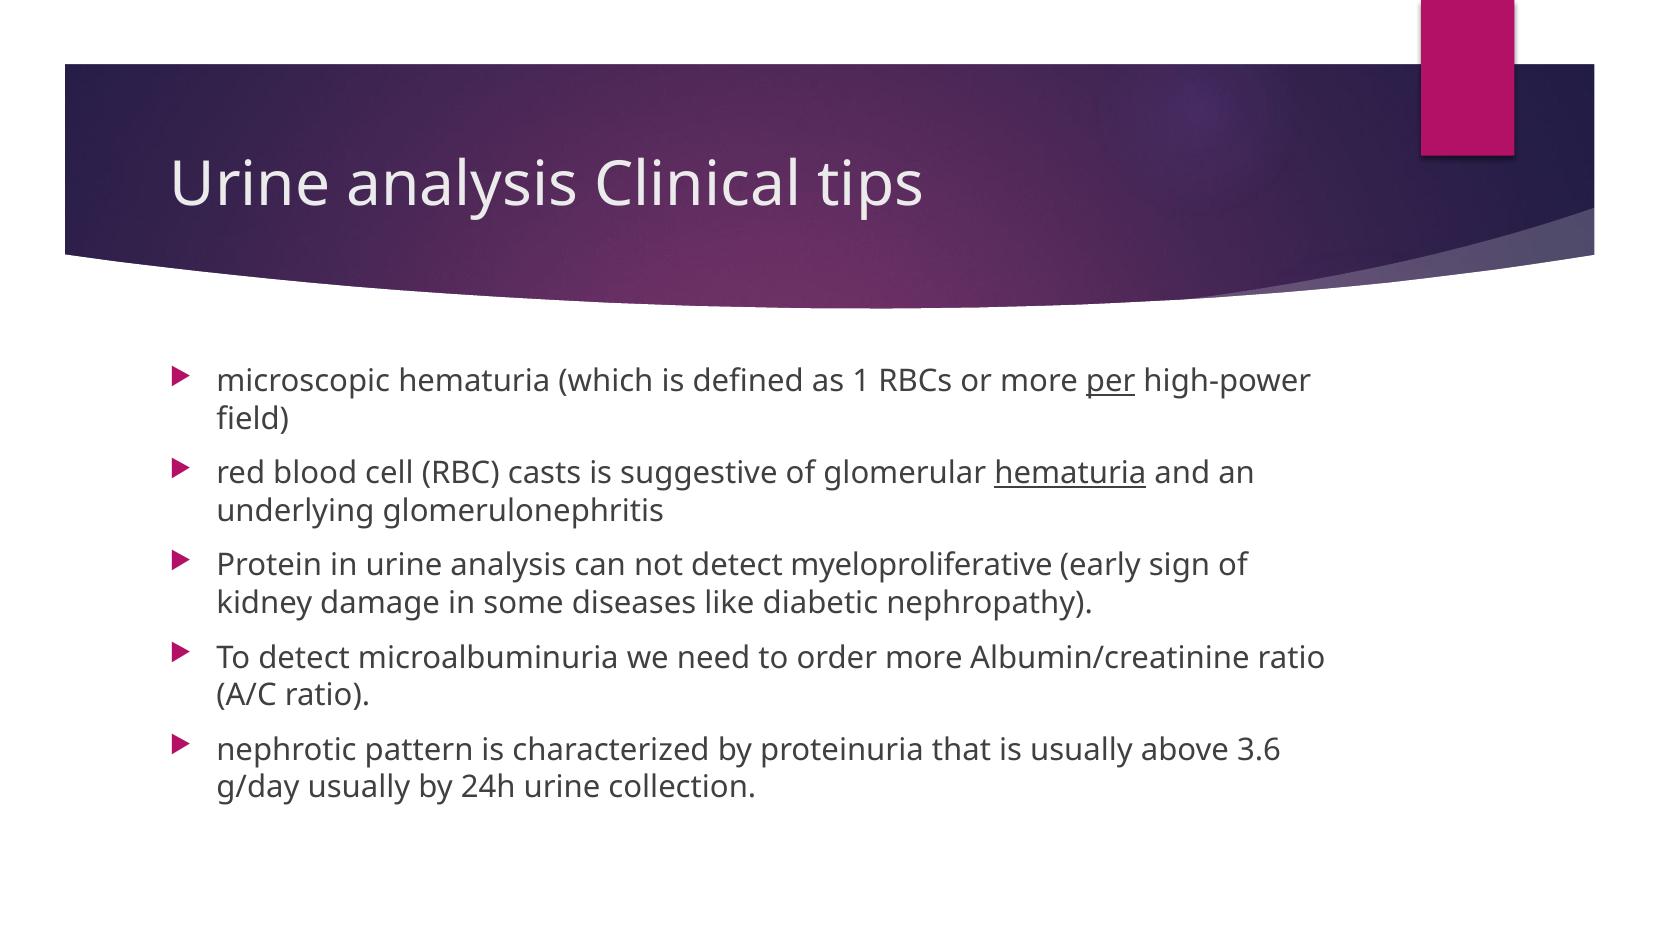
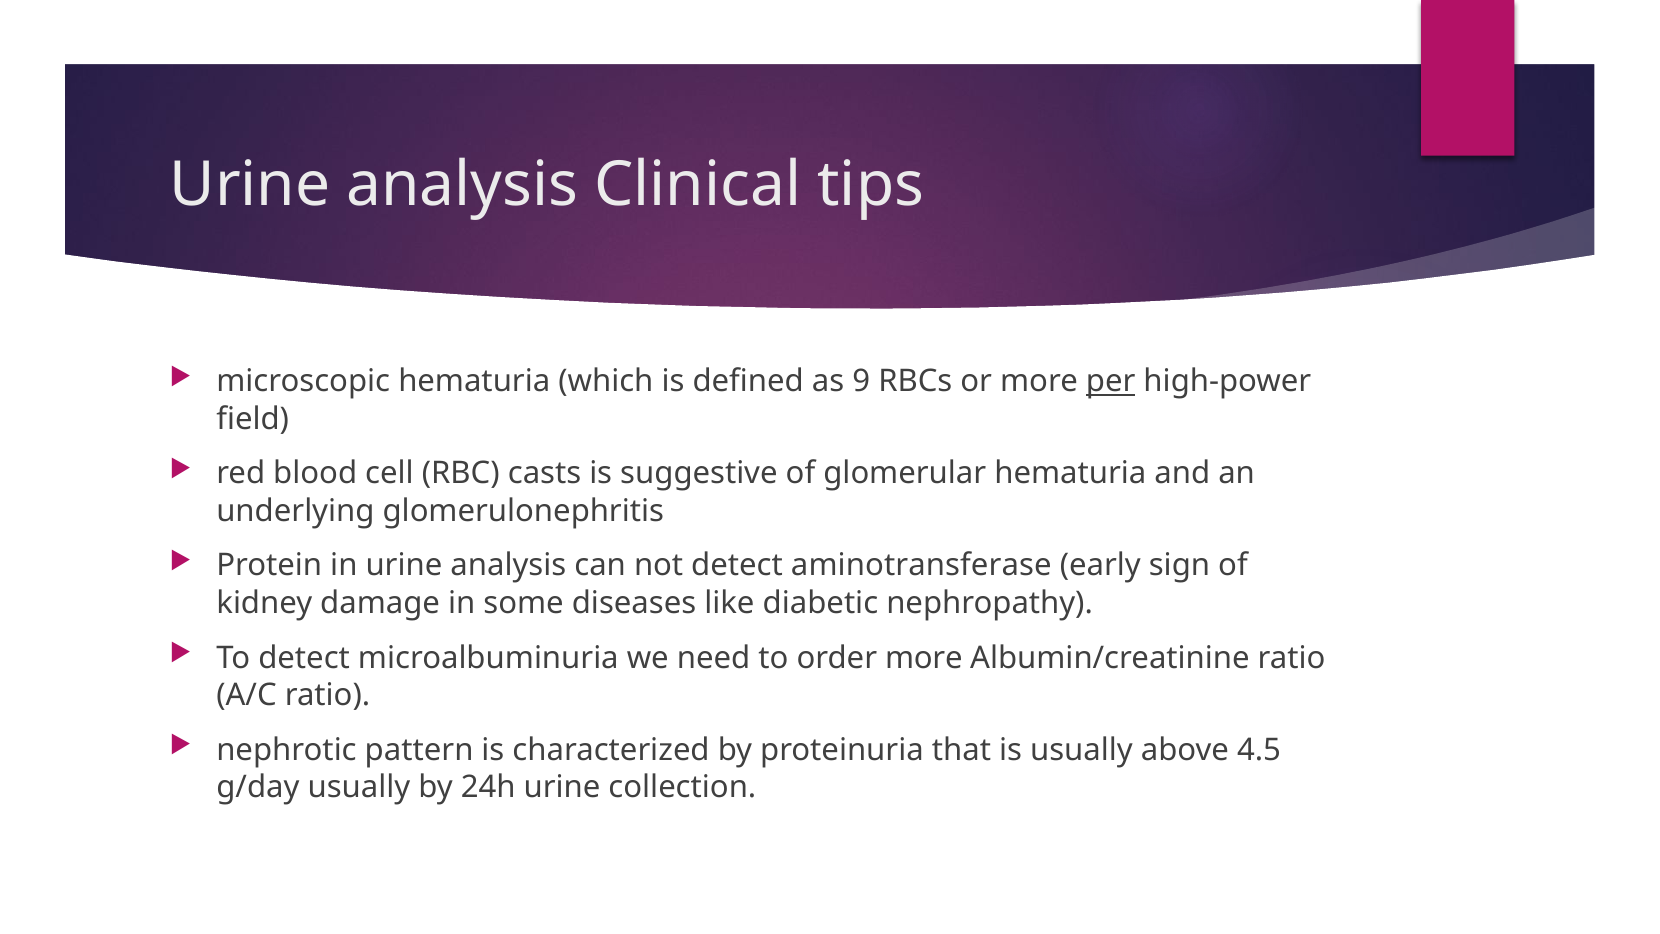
1: 1 -> 9 (861, 382)
hematuria underline: present -> none (1070, 474)
myeloproliferative: myeloproliferative -> aminotransferase (921, 566)
3.6: 3.6 -> 4.5 (1259, 750)
